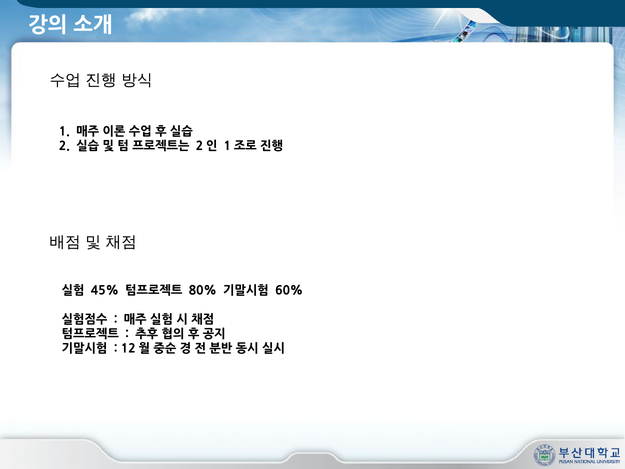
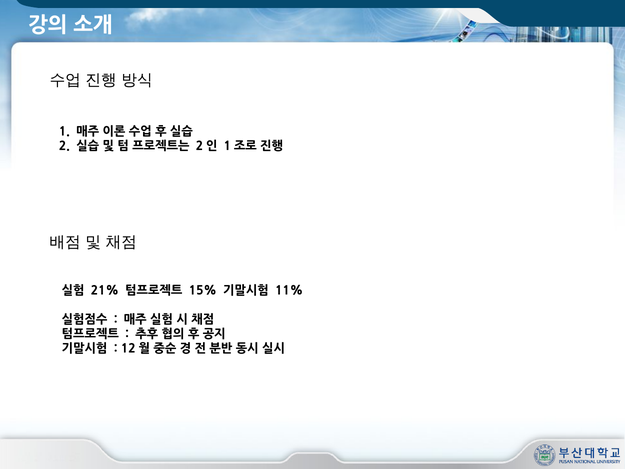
45%: 45% -> 21% (105, 290)
80%: 80% -> 15% (203, 290)
60%: 60% -> 11% (289, 290)
